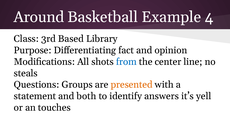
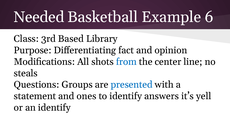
Around: Around -> Needed (39, 17)
4: 4 -> 6 (209, 17)
presented colour: orange -> blue (132, 85)
both: both -> ones (86, 96)
an touches: touches -> identify (54, 108)
